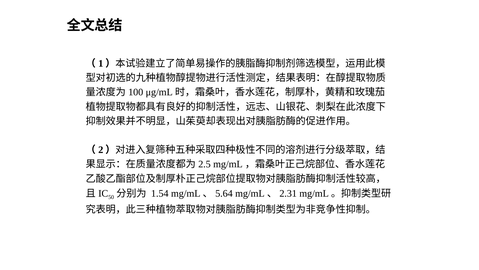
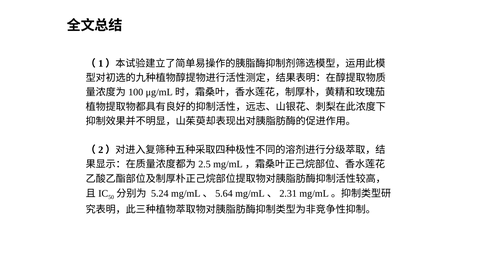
1.54: 1.54 -> 5.24 (160, 193)
